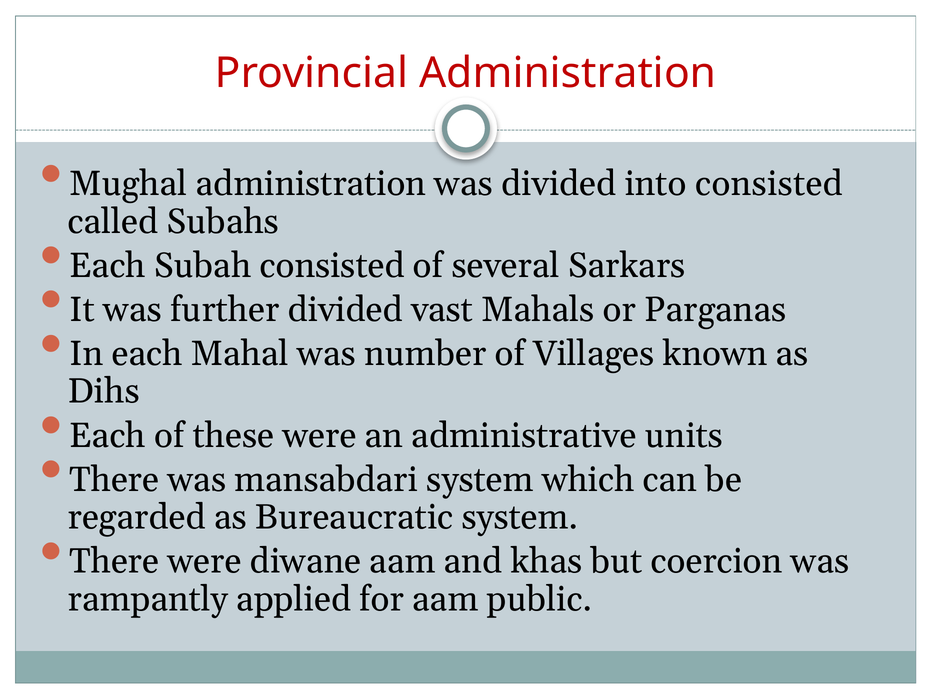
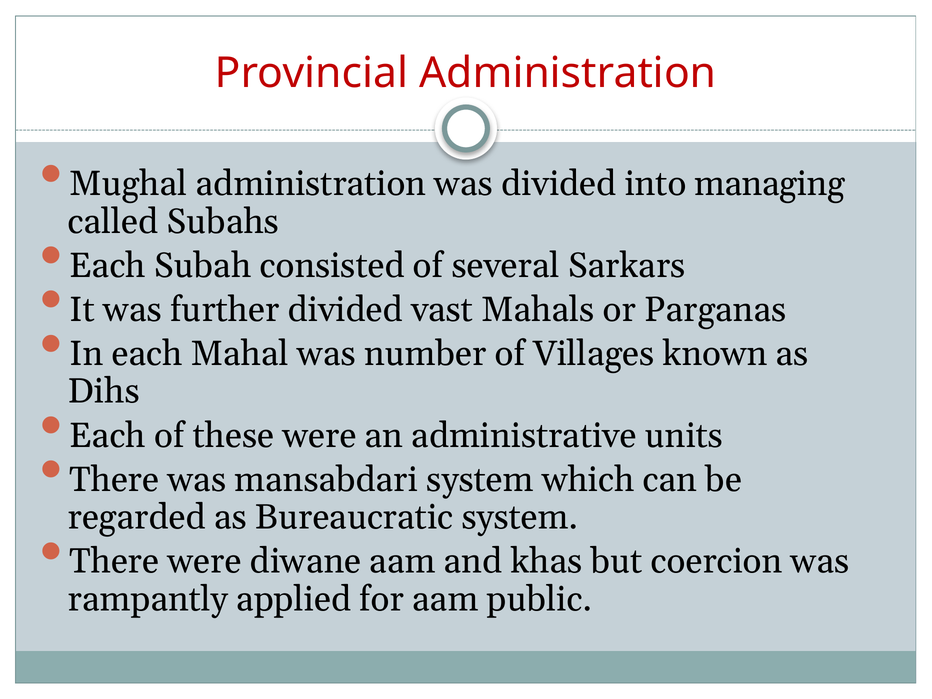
into consisted: consisted -> managing (770, 184)
